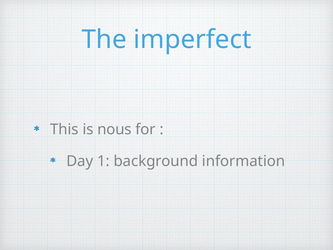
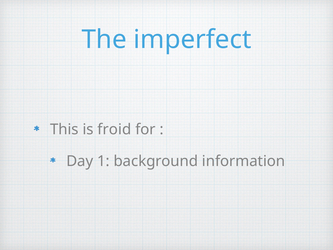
nous: nous -> froid (114, 129)
